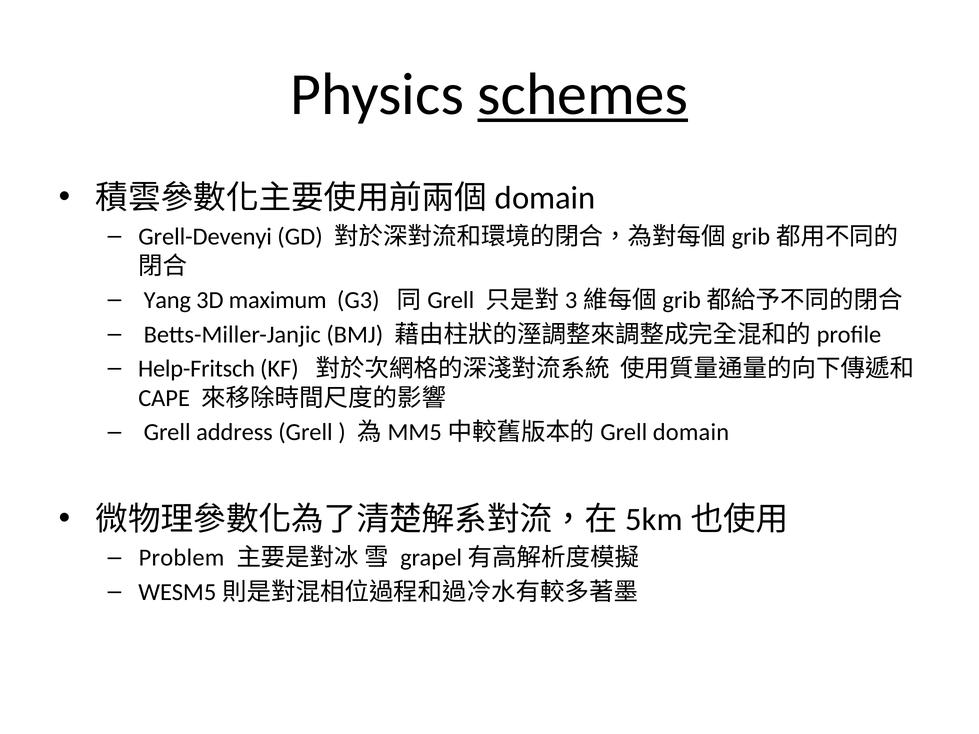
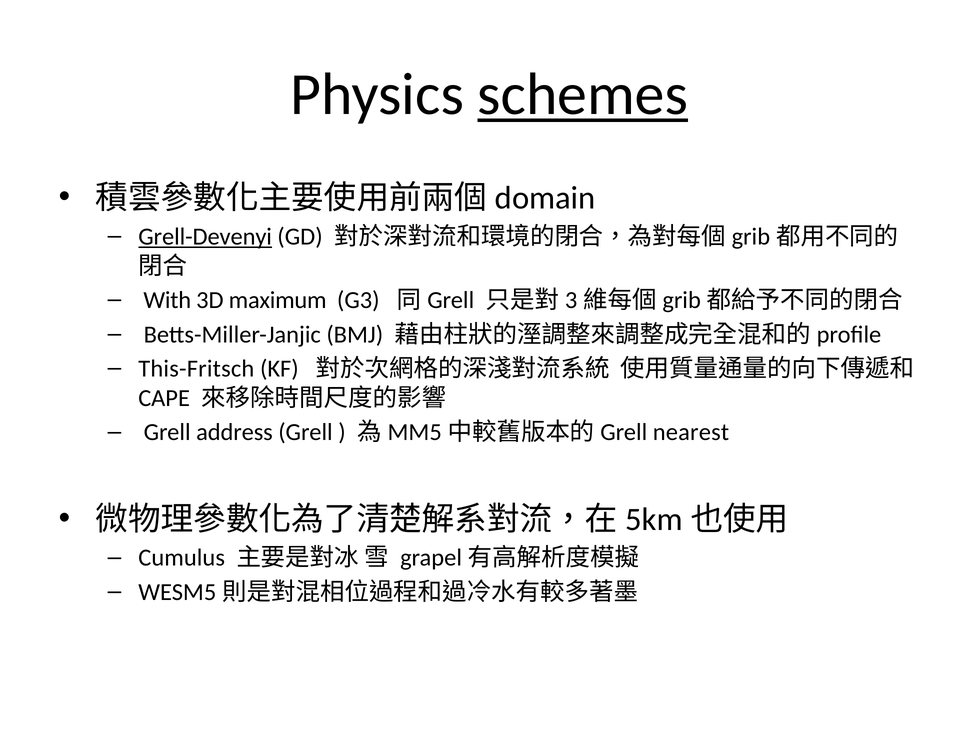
Grell-Devenyi underline: none -> present (205, 237)
Yang: Yang -> With (167, 300)
Help-Fritsch: Help-Fritsch -> This-Fritsch (196, 369)
domain: domain -> nearest (691, 432)
Problem: Problem -> Cumulus (182, 558)
